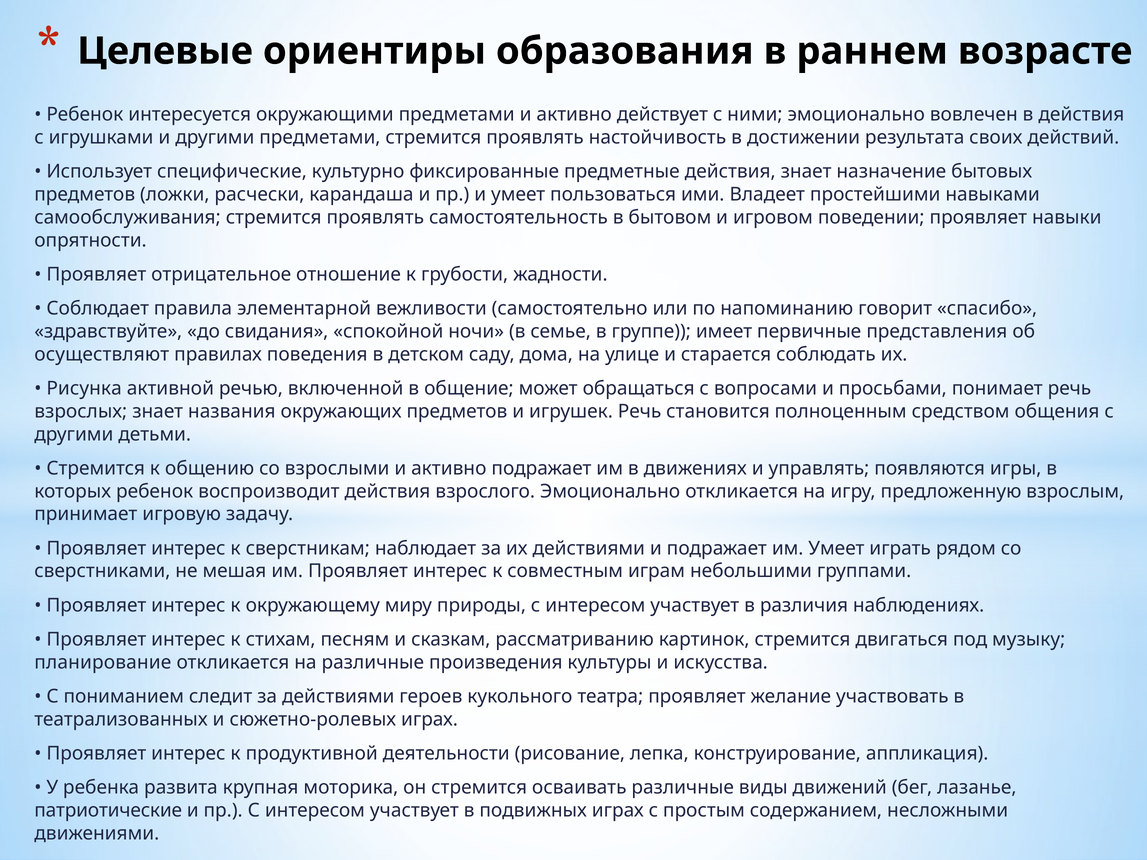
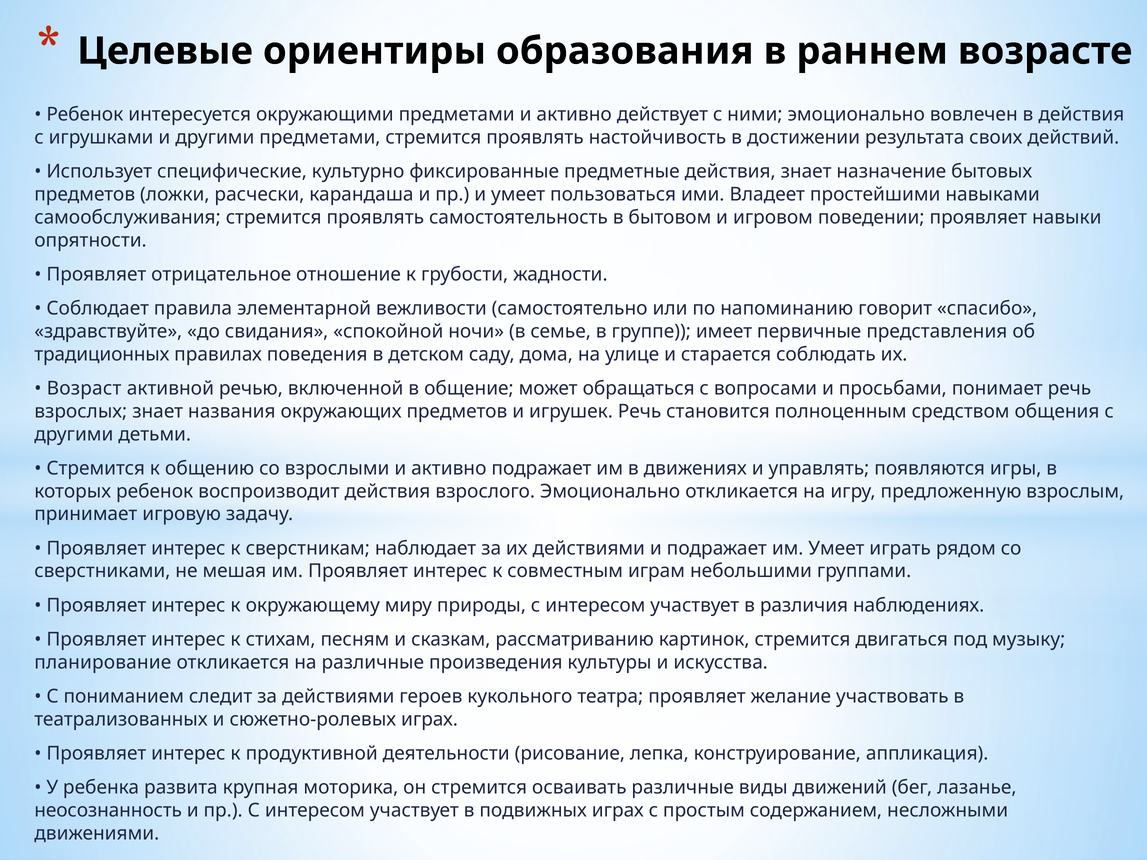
осуществляют: осуществляют -> традиционных (102, 354)
Рисунка: Рисунка -> Возраст (84, 388)
патриотические: патриотические -> неосознанность (108, 811)
